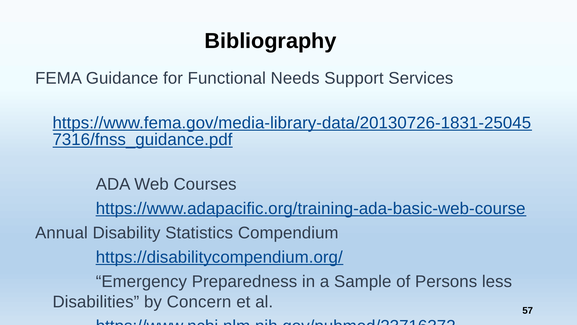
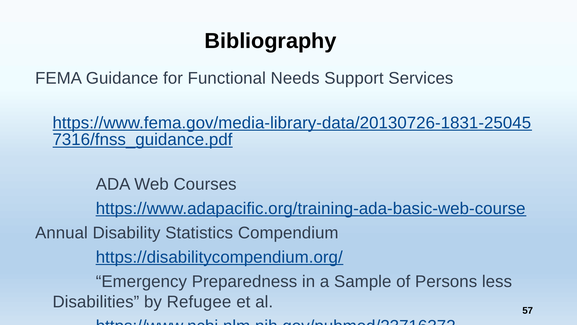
Concern: Concern -> Refugee (199, 301)
